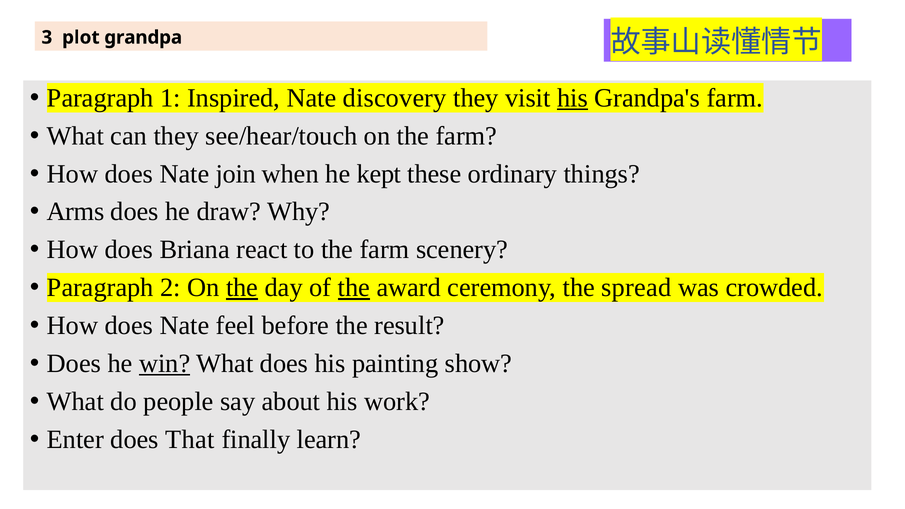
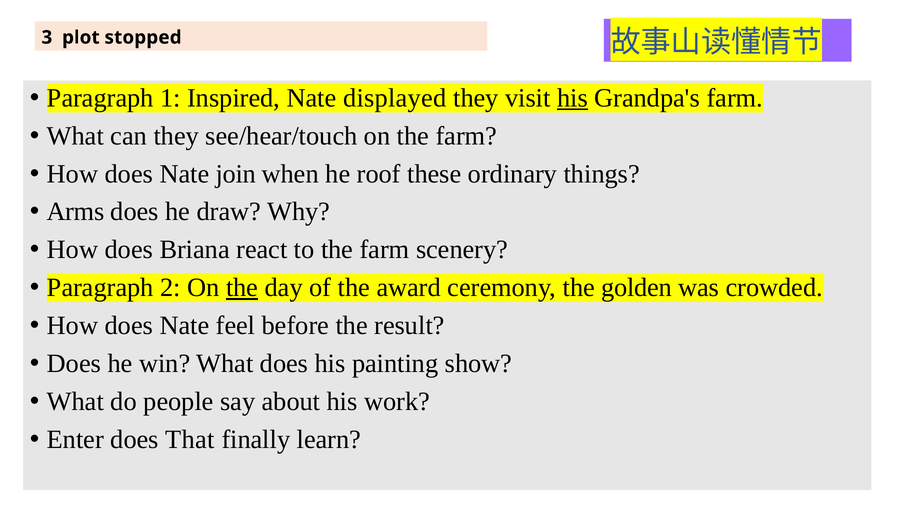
grandpa: grandpa -> stopped (143, 37)
discovery: discovery -> displayed (395, 98)
kept: kept -> roof (379, 174)
the underline: present -> none (354, 288)
spread: spread -> golden (637, 288)
win underline: present -> none (165, 364)
